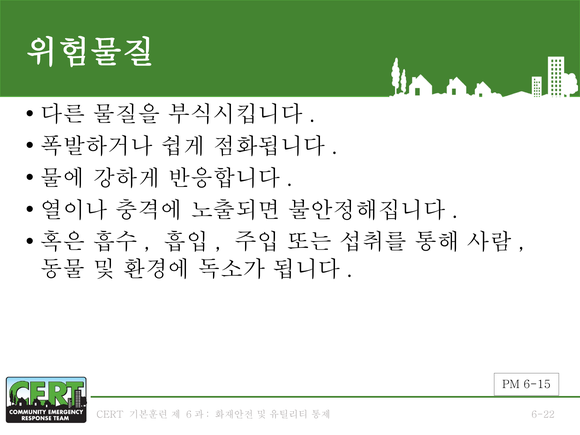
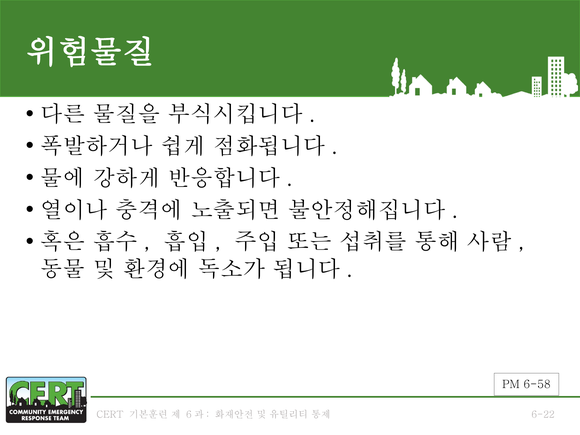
6-15: 6-15 -> 6-58 (537, 384)
